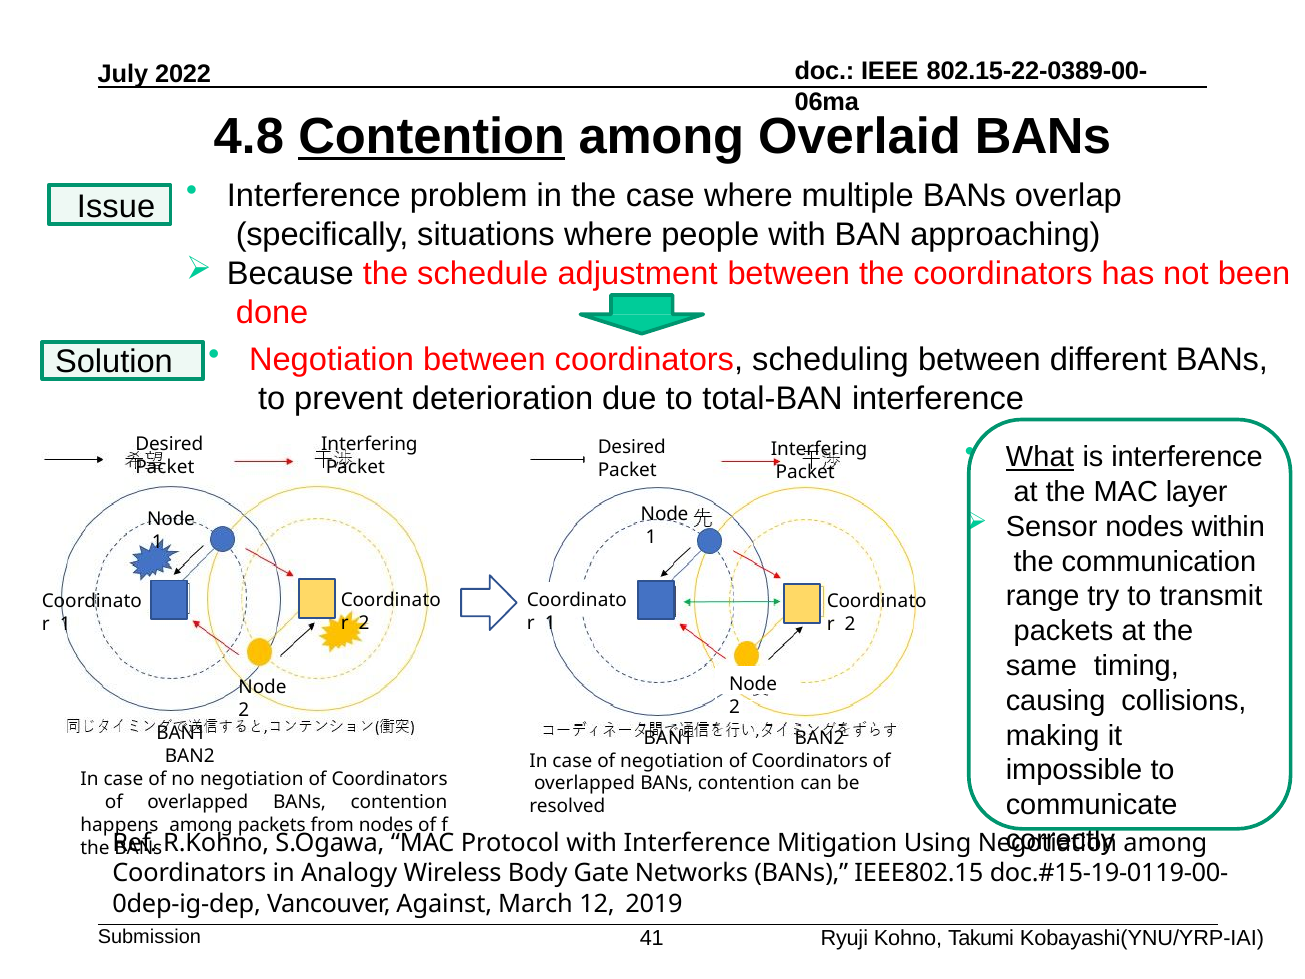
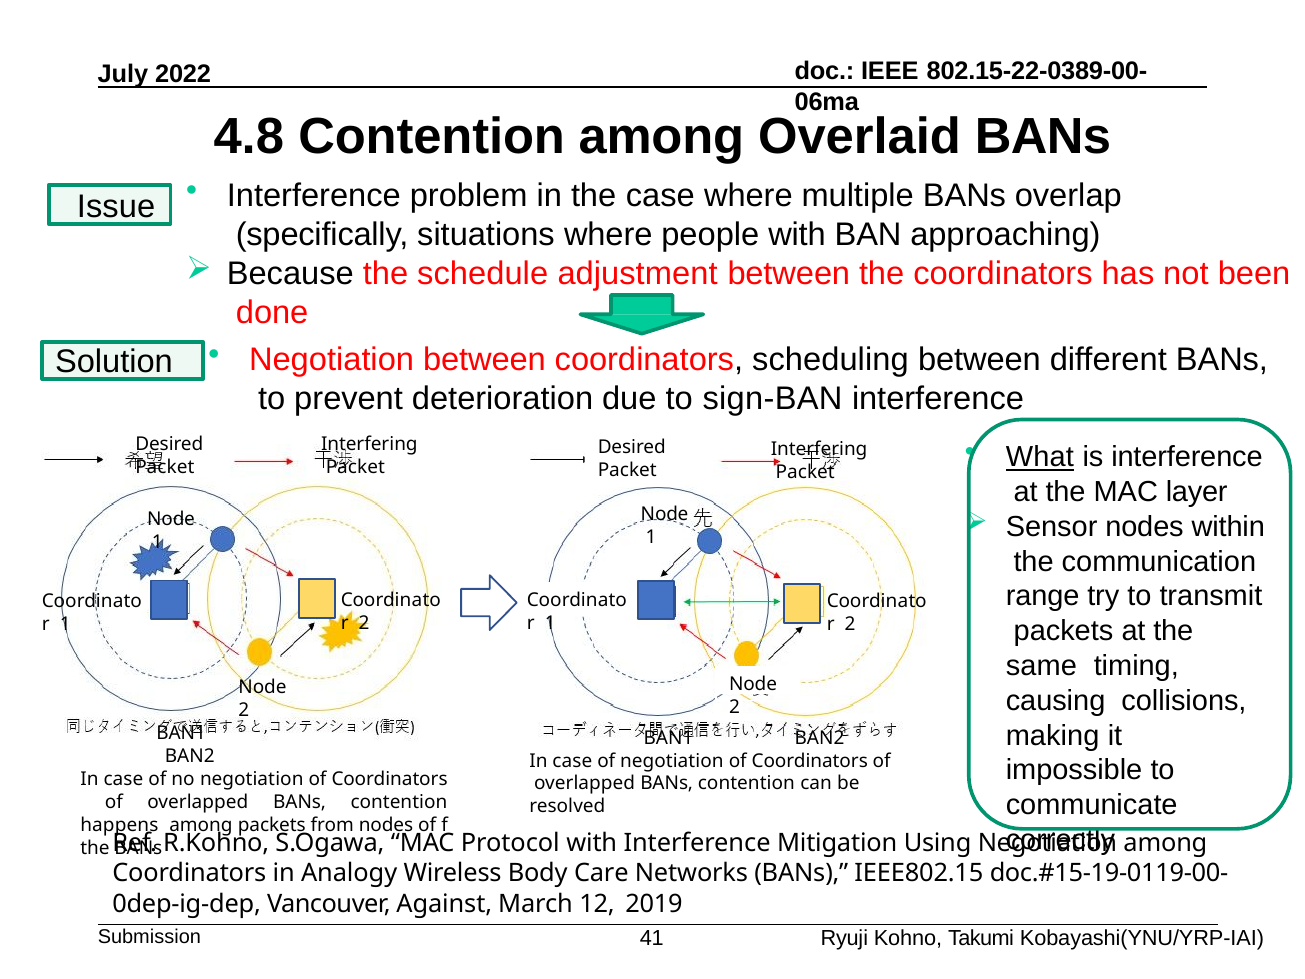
Contention underline: present -> none (432, 137)
total-BAN: total-BAN -> sign-BAN (773, 399)
Gate: Gate -> Care (601, 873)
